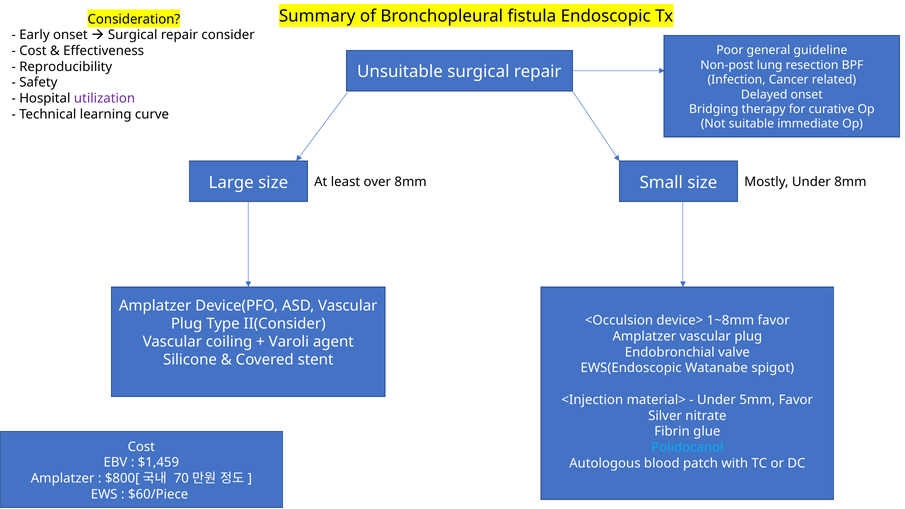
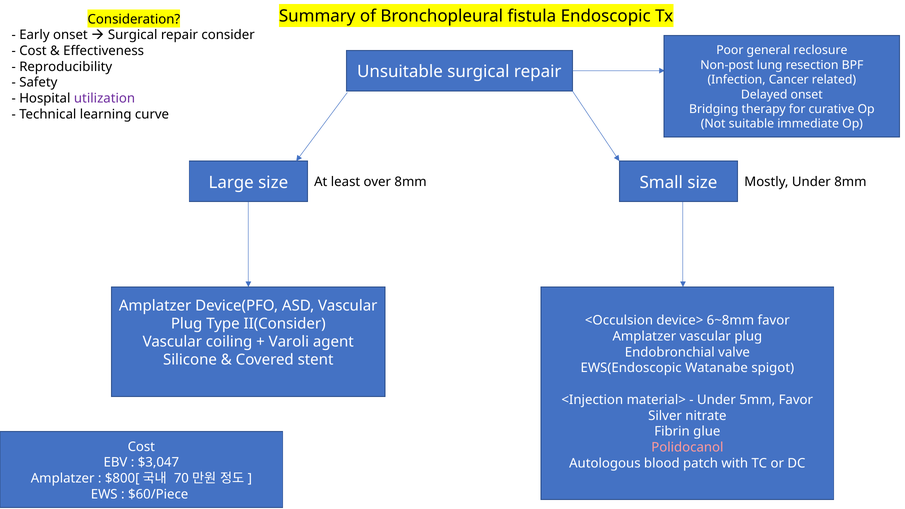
guideline: guideline -> reclosure (820, 50)
1~8mm: 1~8mm -> 6~8mm (730, 321)
Polidocanol colour: light blue -> pink (687, 447)
$1,459: $1,459 -> $3,047 (158, 463)
